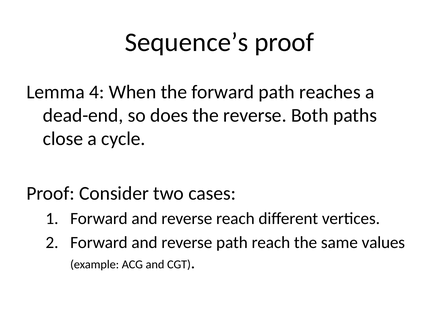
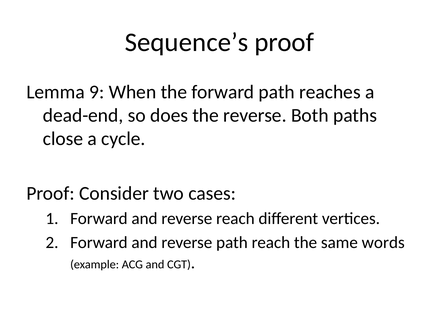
4: 4 -> 9 (97, 92)
values: values -> words (383, 243)
